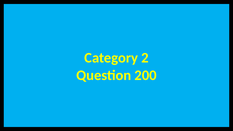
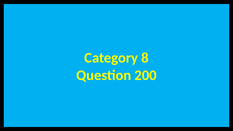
2: 2 -> 8 (145, 58)
